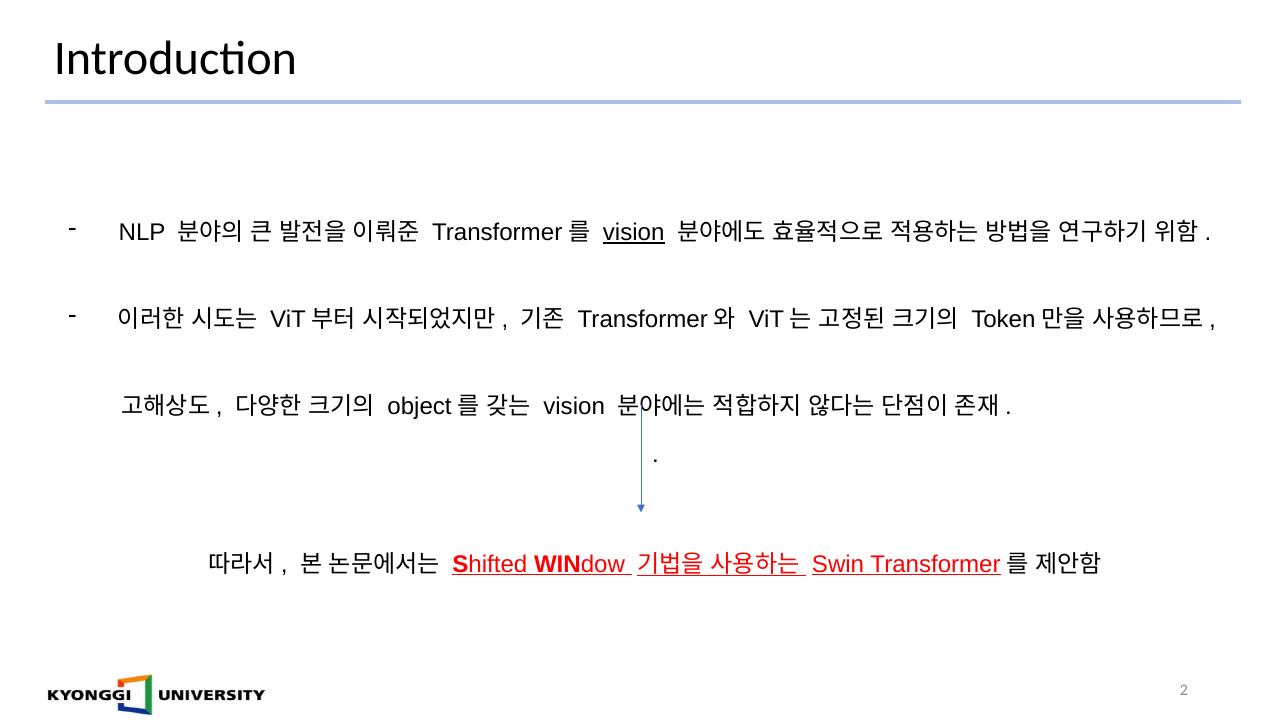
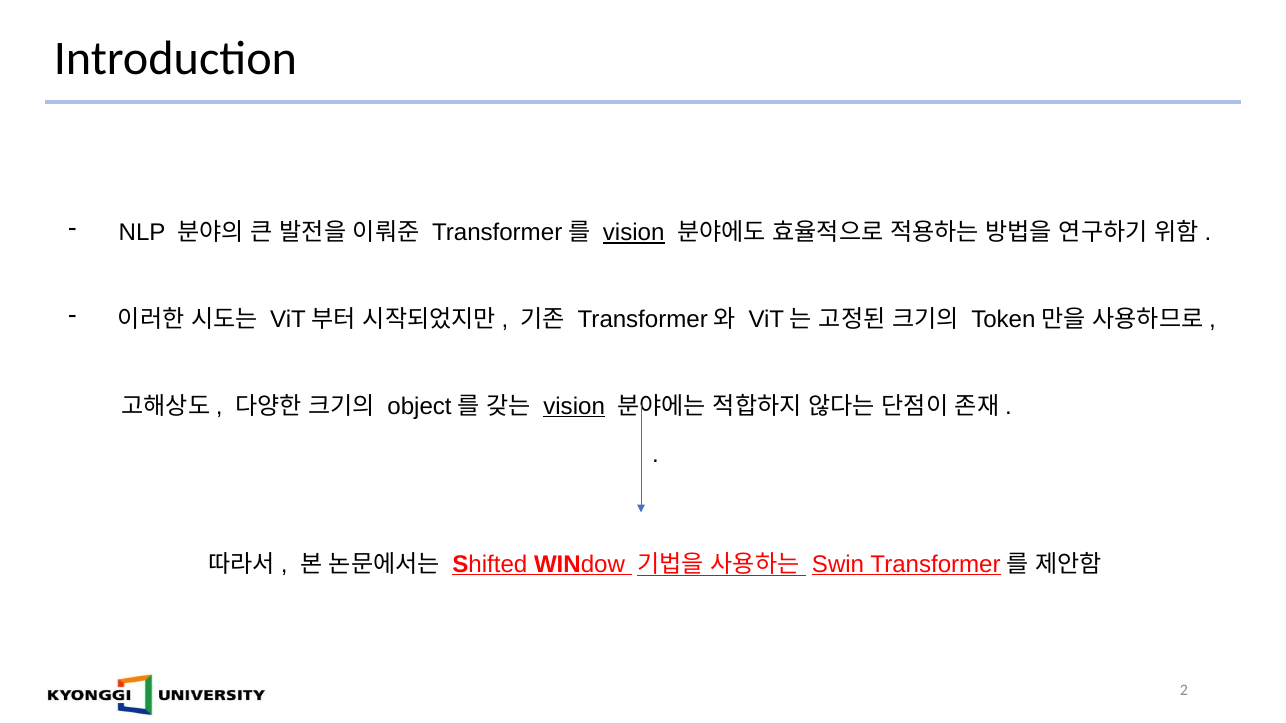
vision underline: none -> present (574, 407)
